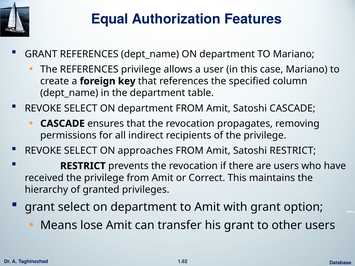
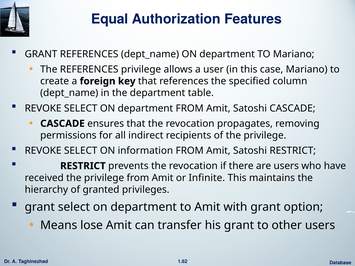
approaches: approaches -> information (145, 151)
Correct: Correct -> Infinite (207, 178)
